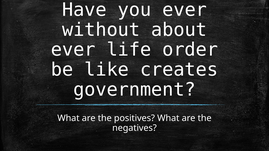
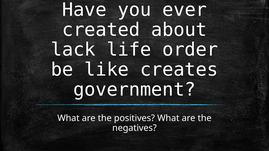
without: without -> created (101, 30)
ever: ever -> lack (73, 50)
